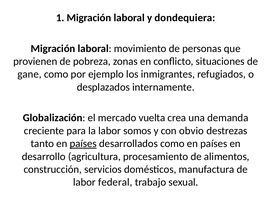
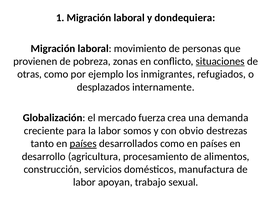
situaciones underline: none -> present (220, 61)
gane: gane -> otras (30, 74)
vuelta: vuelta -> fuerza (152, 118)
federal: federal -> apoyan (115, 182)
